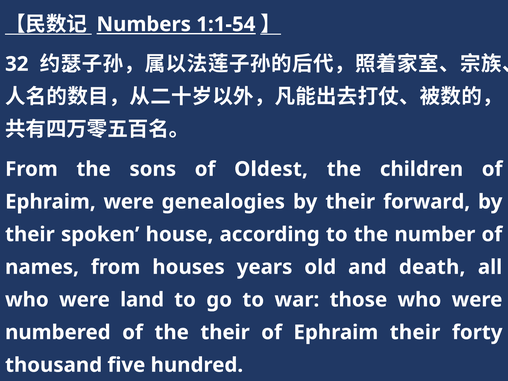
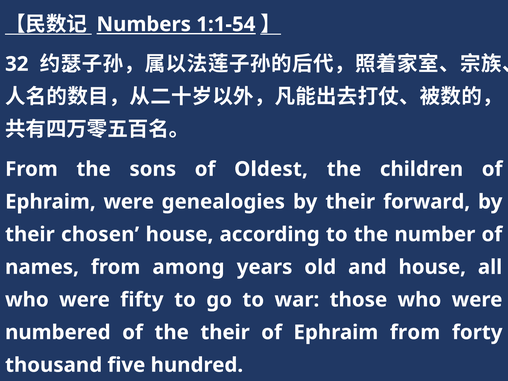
spoken: spoken -> chosen (100, 234)
houses: houses -> among (188, 267)
and death: death -> house (432, 267)
land: land -> fifty (142, 300)
Ephraim their: their -> from (415, 332)
